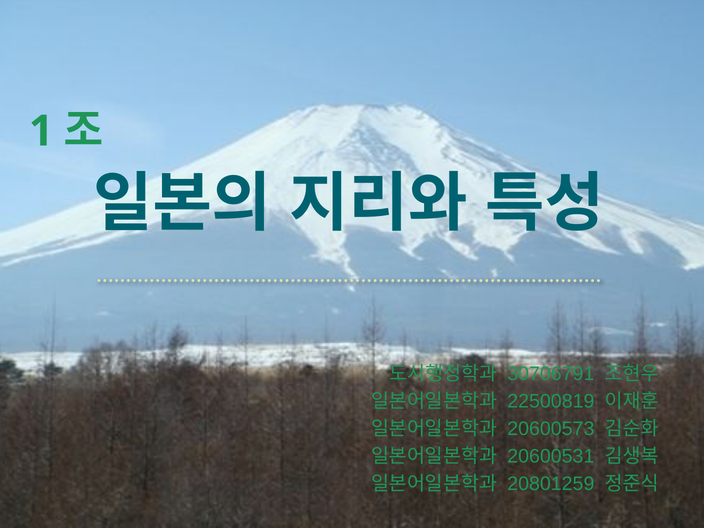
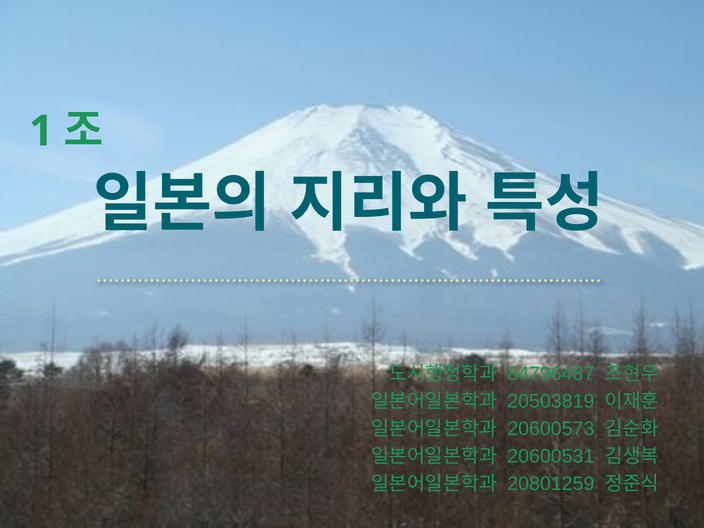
30706791: 30706791 -> 84796487 (551, 374)
22500819: 22500819 -> 20503819 (551, 401)
